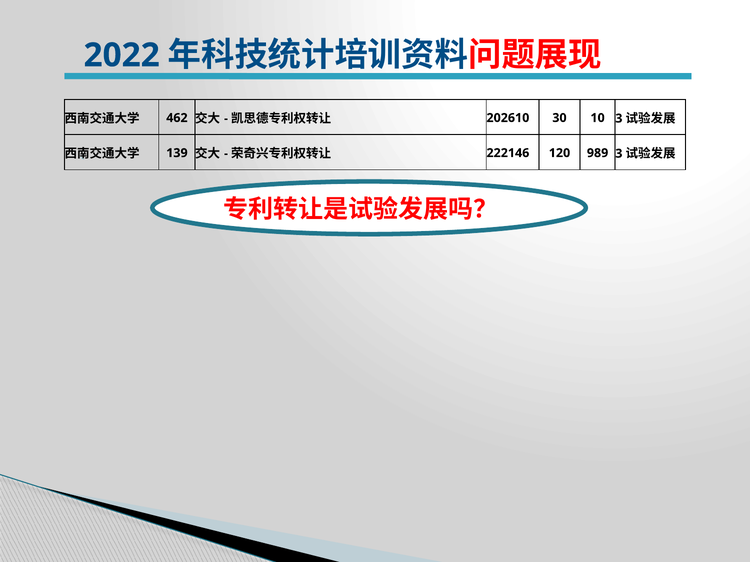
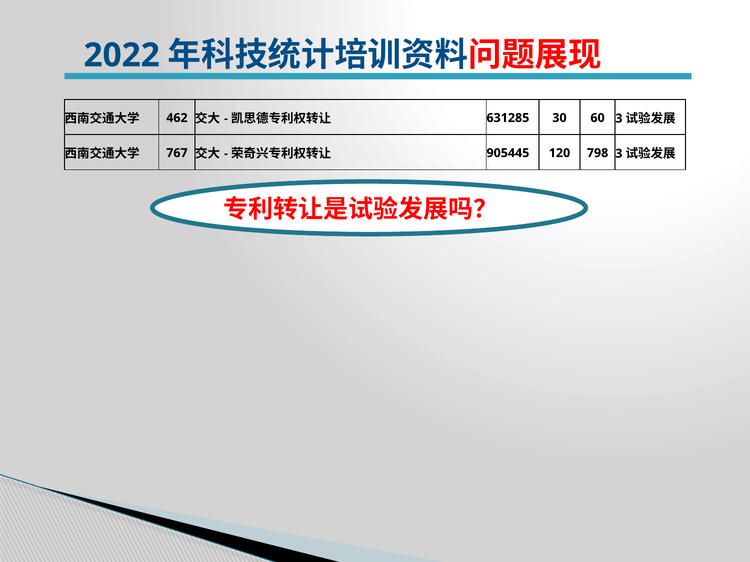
202610: 202610 -> 631285 (508, 118)
10: 10 -> 60 (598, 118)
139: 139 -> 767 (177, 153)
222146: 222146 -> 905445 (508, 153)
989: 989 -> 798 (598, 153)
